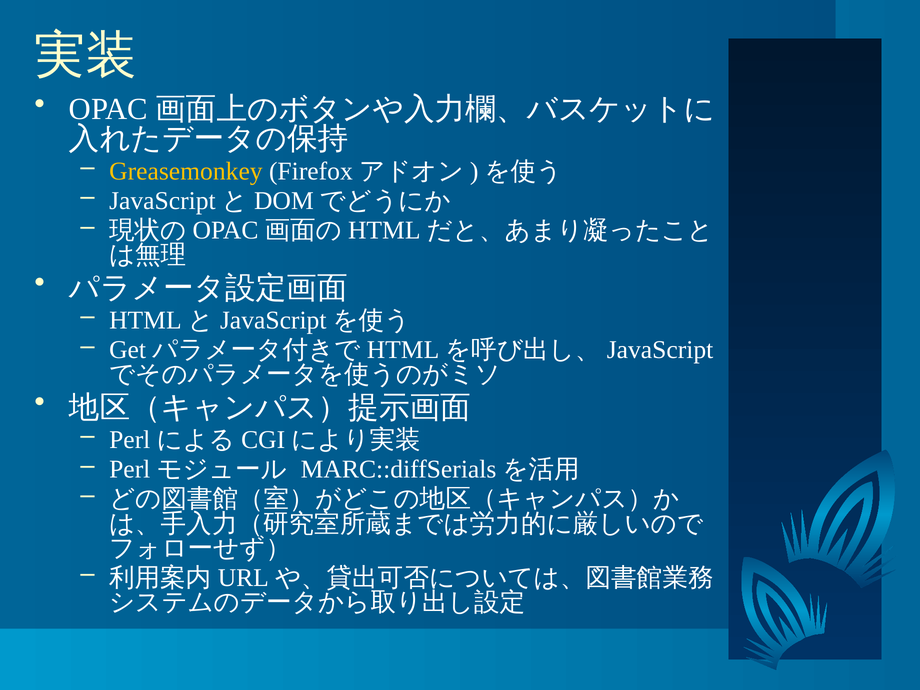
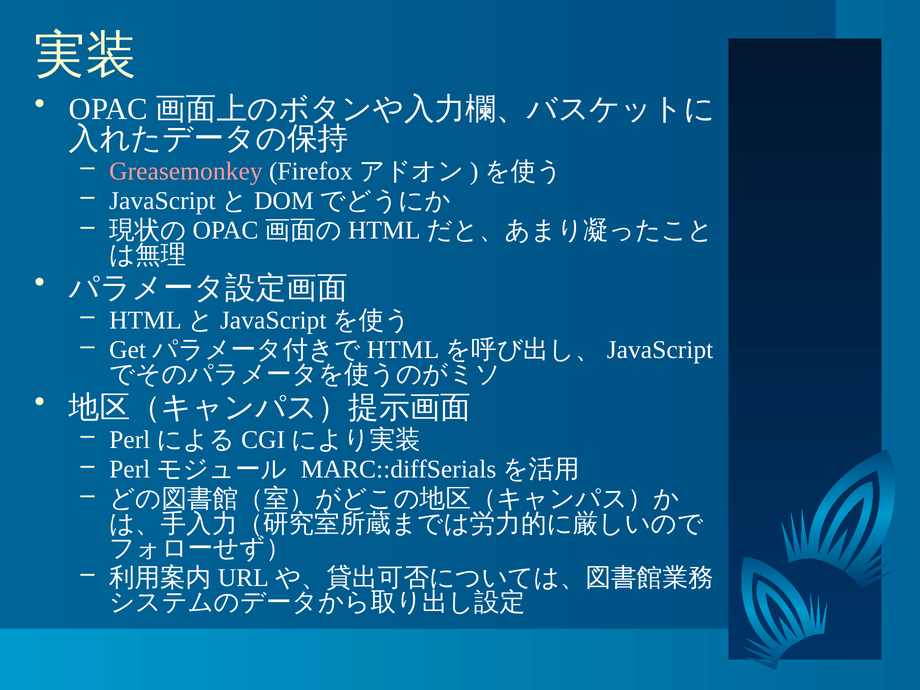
Greasemonkey colour: yellow -> pink (186, 171)
